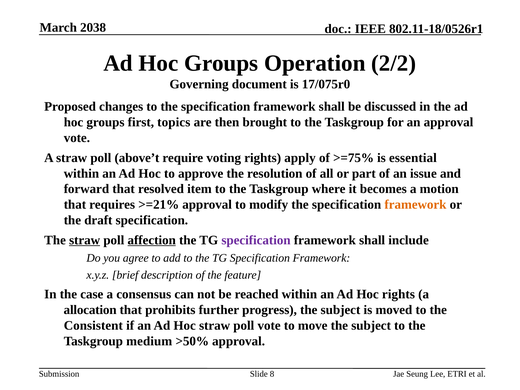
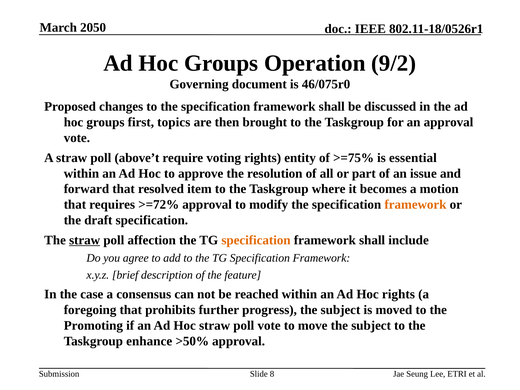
2038: 2038 -> 2050 (93, 28)
2/2: 2/2 -> 9/2 (394, 63)
17/075r0: 17/075r0 -> 46/075r0 (326, 84)
apply: apply -> entity (300, 158)
>=21%: >=21% -> >=72% (159, 205)
affection underline: present -> none (152, 240)
specification colour: purple -> orange (256, 240)
allocation: allocation -> foregoing (90, 310)
Consistent: Consistent -> Promoting (93, 326)
medium: medium -> enhance (149, 341)
